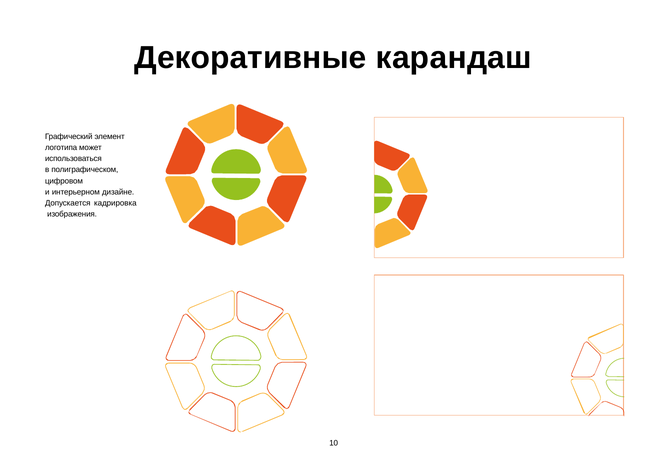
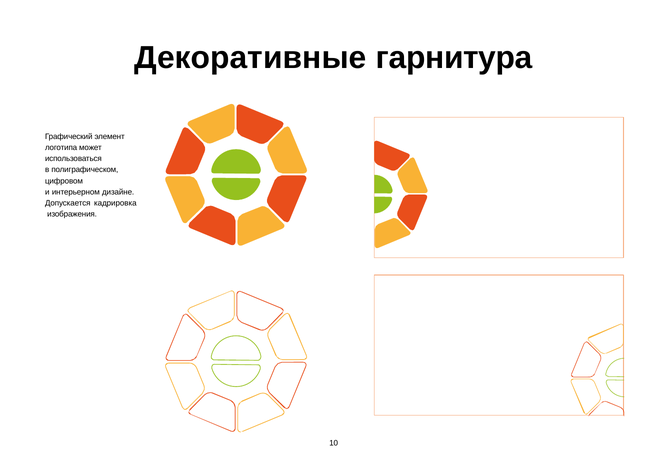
карандаш: карандаш -> гарнитура (454, 58)
